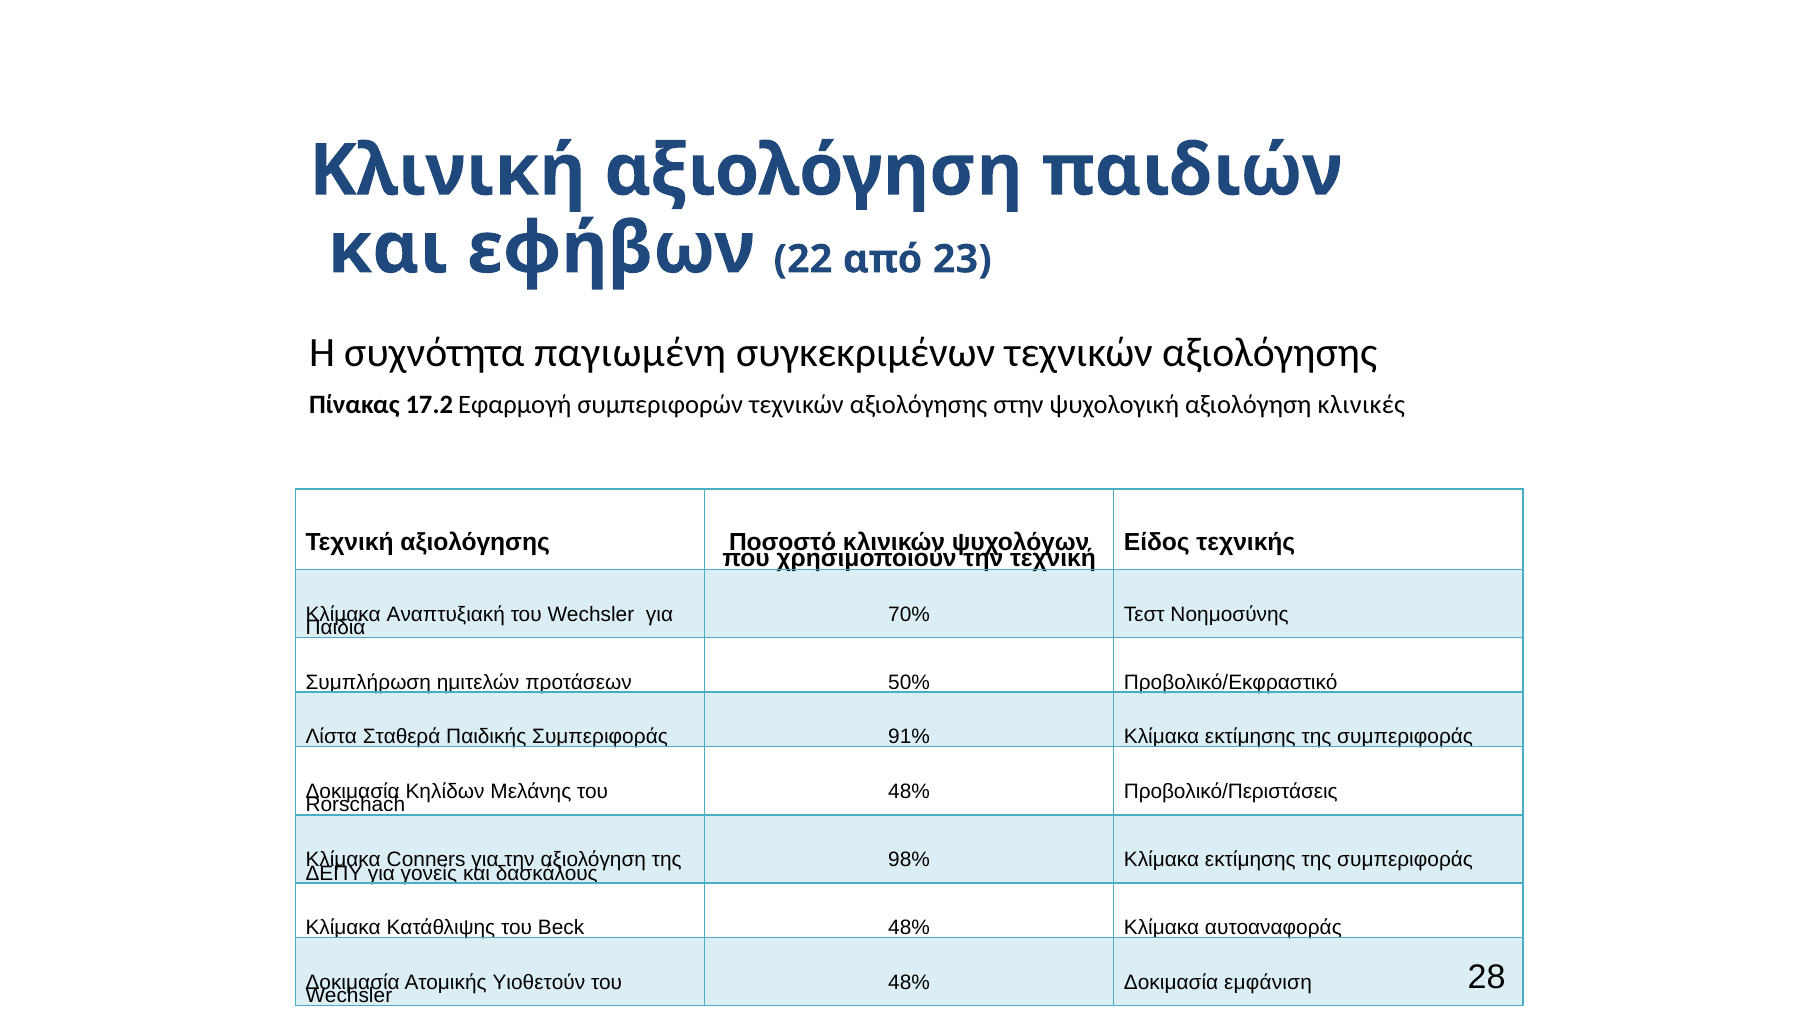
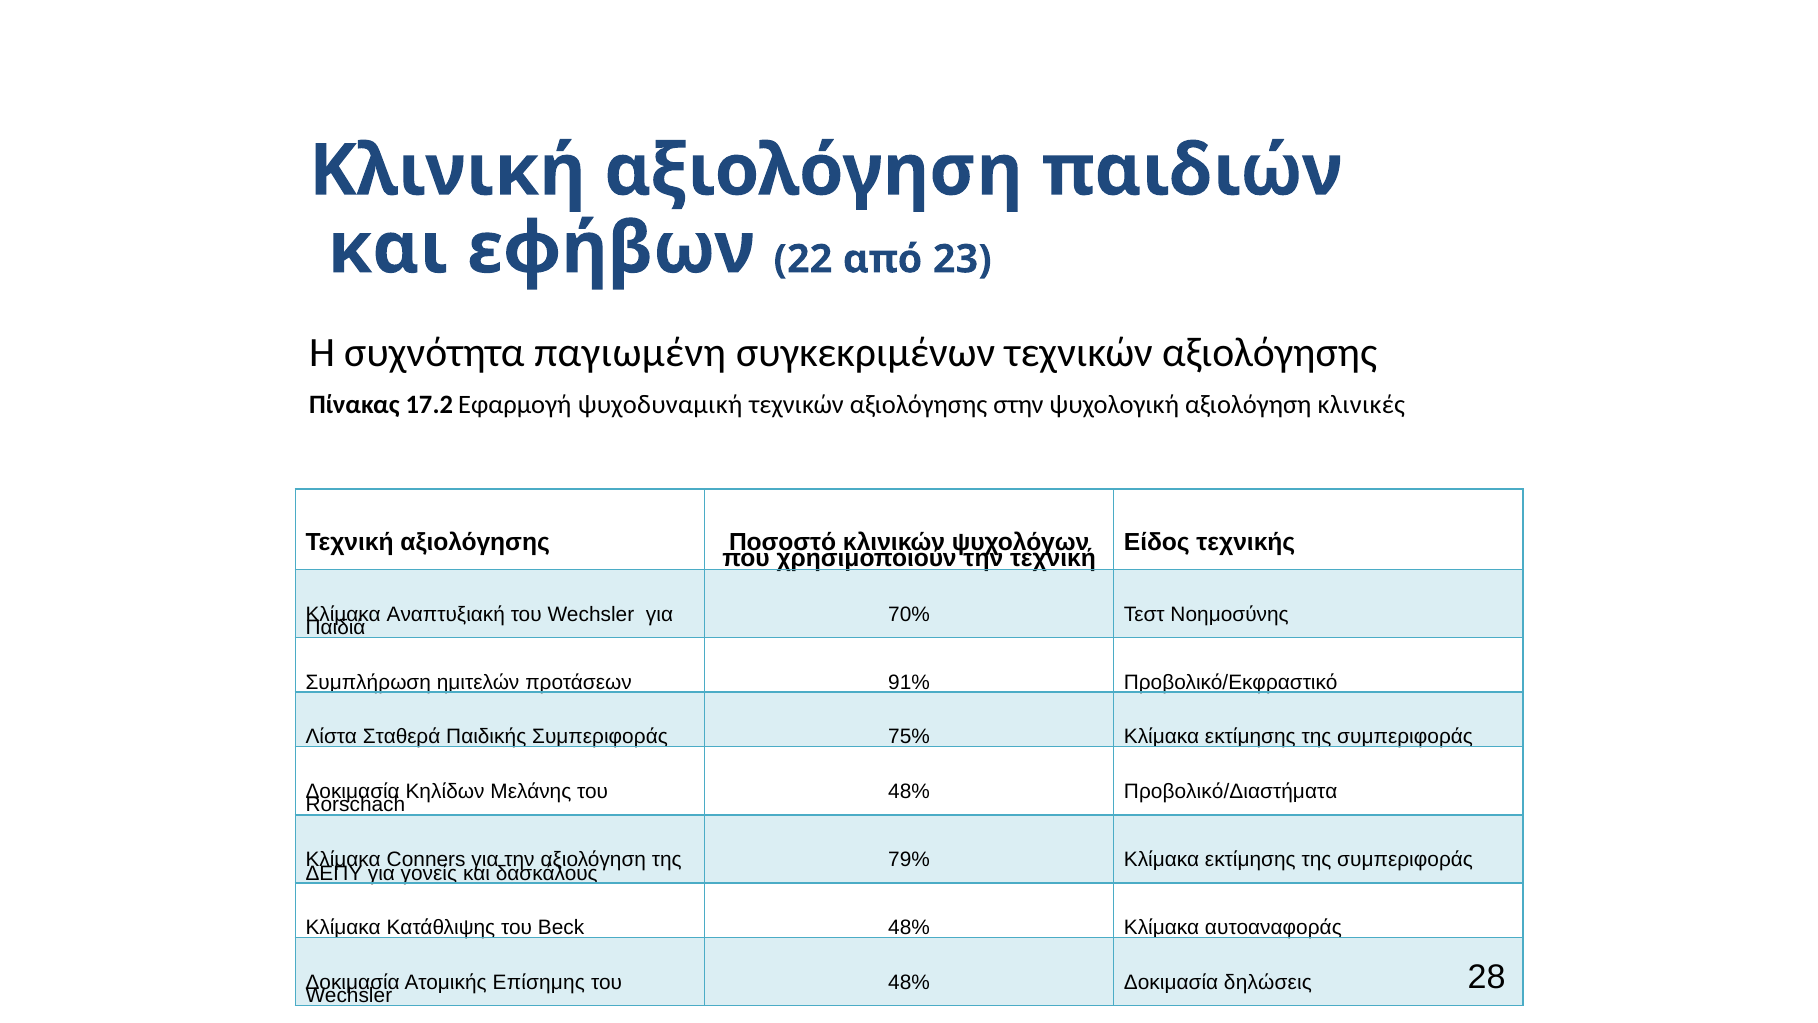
συμπεριφορών: συμπεριφορών -> ψυχοδυναμική (660, 405)
50%: 50% -> 91% (909, 682)
91%: 91% -> 75% (909, 737)
Προβολικό/Περιστάσεις: Προβολικό/Περιστάσεις -> Προβολικό/Διαστήματα (1231, 791)
98%: 98% -> 79% (909, 859)
Υιοθετούν: Υιοθετούν -> Επίσημης (539, 982)
εμφάνιση: εμφάνιση -> δηλώσεις (1268, 982)
